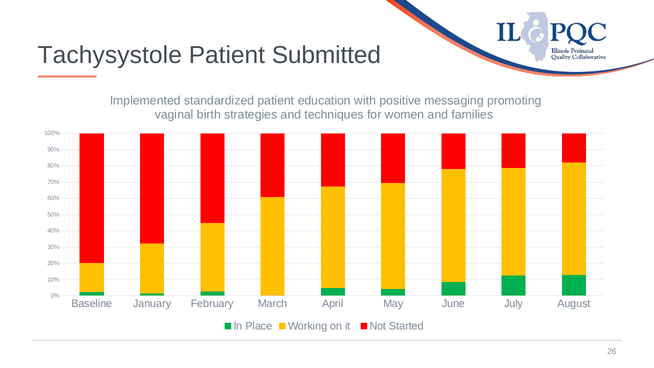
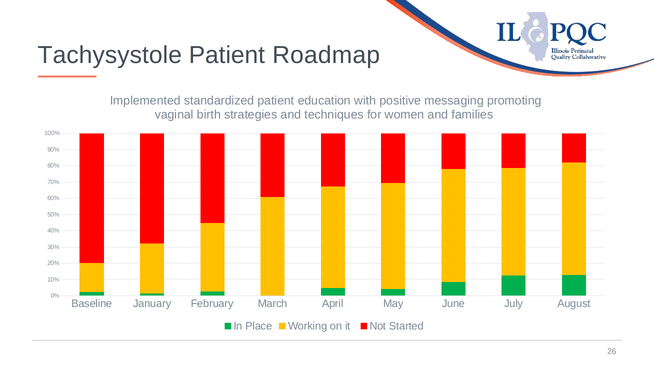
Submitted: Submitted -> Roadmap (326, 55)
